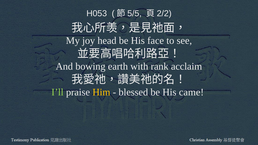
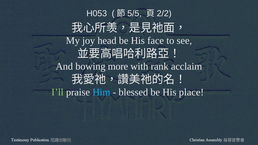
earth: earth -> more (118, 66)
Him colour: yellow -> light blue (101, 92)
came: came -> place (191, 92)
